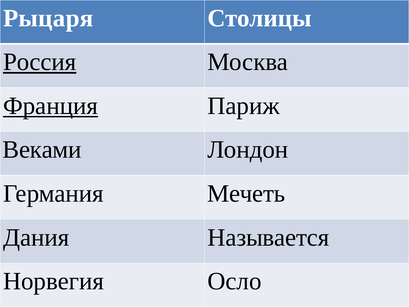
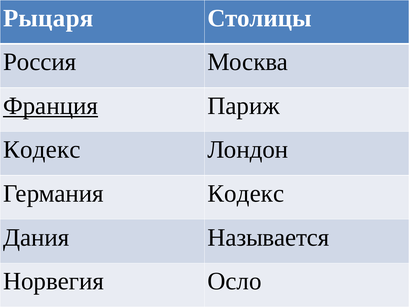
Россия underline: present -> none (40, 62)
Веками: Веками -> Кодекс (42, 150)
Германия Мечеть: Мечеть -> Кодекс (246, 193)
